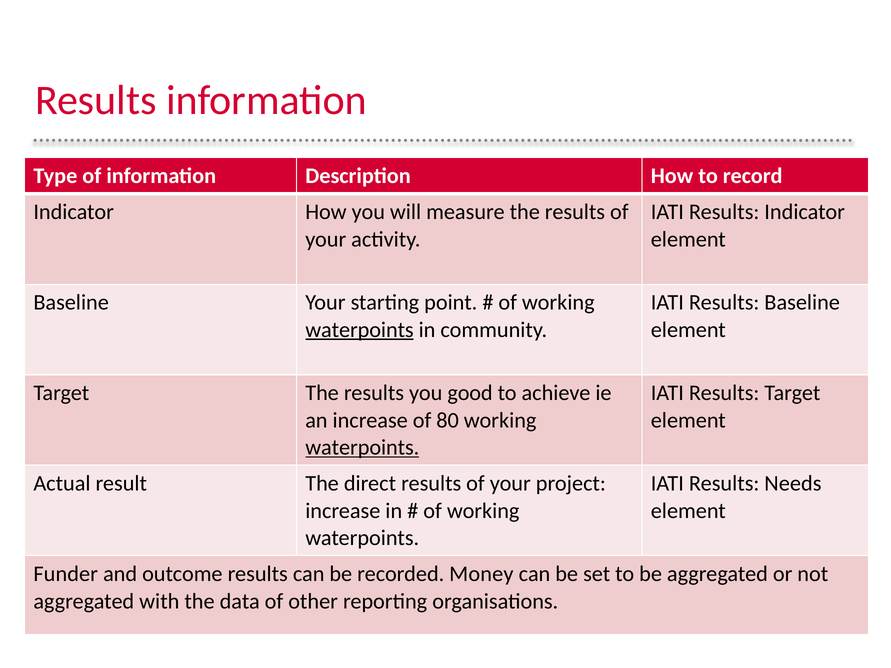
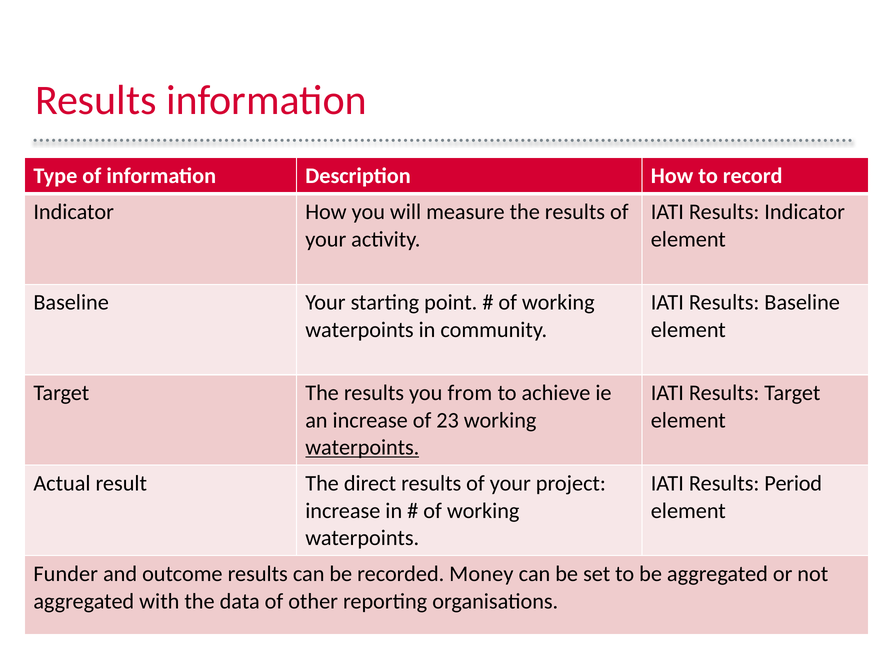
waterpoints underline: present -> none (359, 330)
good: good -> from (470, 393)
80: 80 -> 23 (448, 420)
Needs: Needs -> Period (793, 484)
